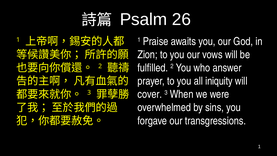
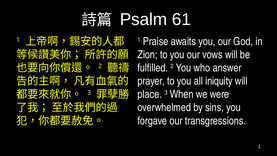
26: 26 -> 61 (181, 19)
cover: cover -> place (150, 94)
